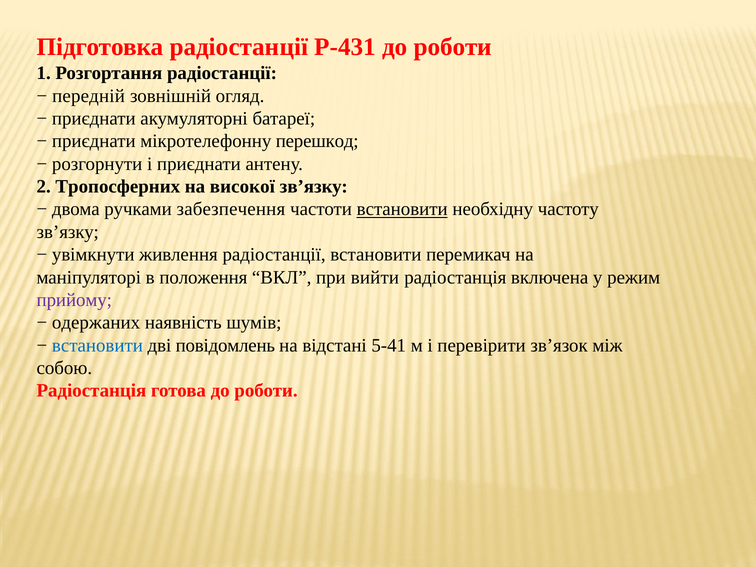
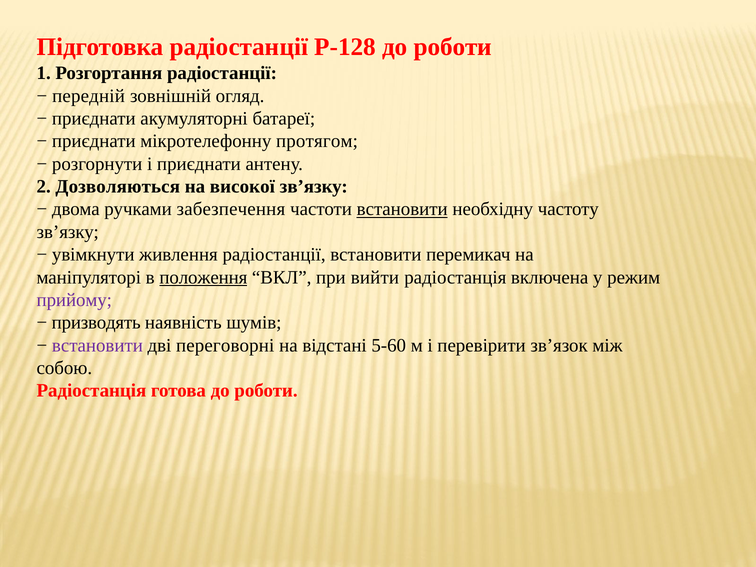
Р-431: Р-431 -> Р-128 (345, 47)
перешкод: перешкод -> протягом (317, 141)
Тропосферних: Тропосферних -> Дозволяються (118, 187)
положення underline: none -> present (203, 277)
одержаних: одержаних -> призводять (96, 323)
встановити colour: blue -> purple (97, 345)
повідомлень: повідомлень -> переговорні (225, 345)
5-41: 5-41 -> 5-60 (389, 345)
